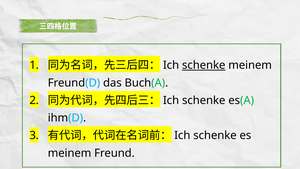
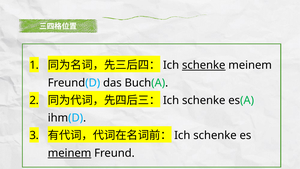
meinem underline: none -> present (70, 153)
